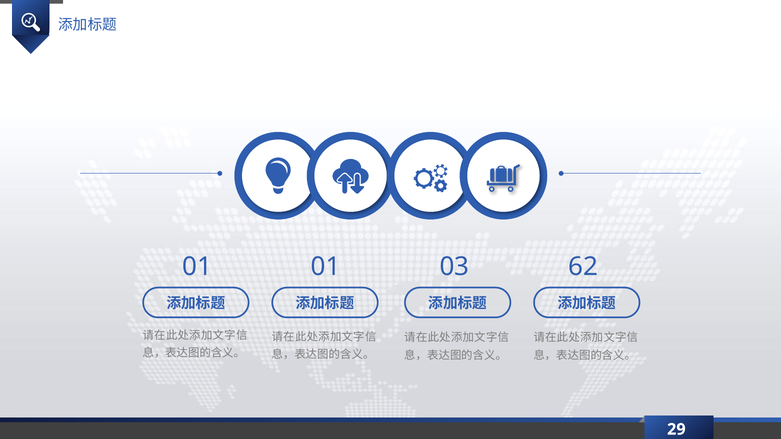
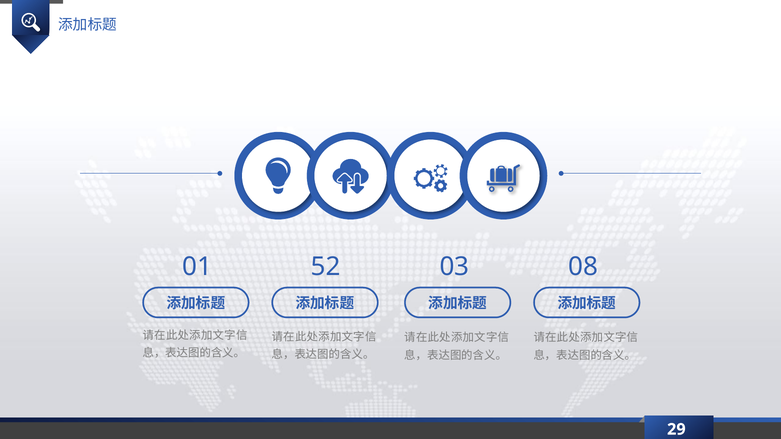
01 01: 01 -> 52 (326, 267)
62: 62 -> 08 (583, 267)
